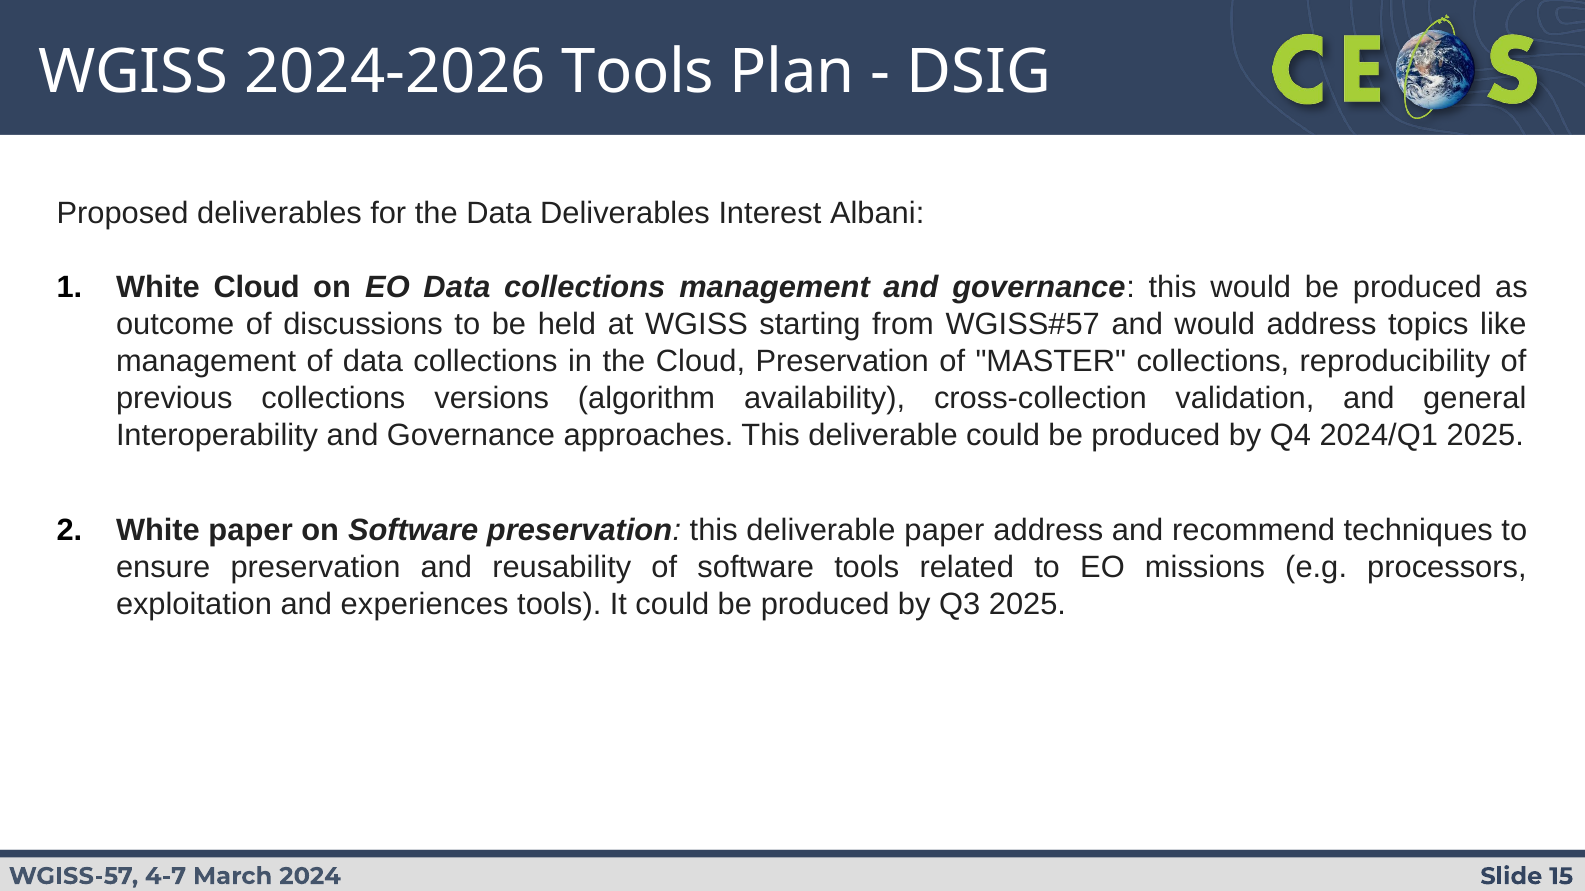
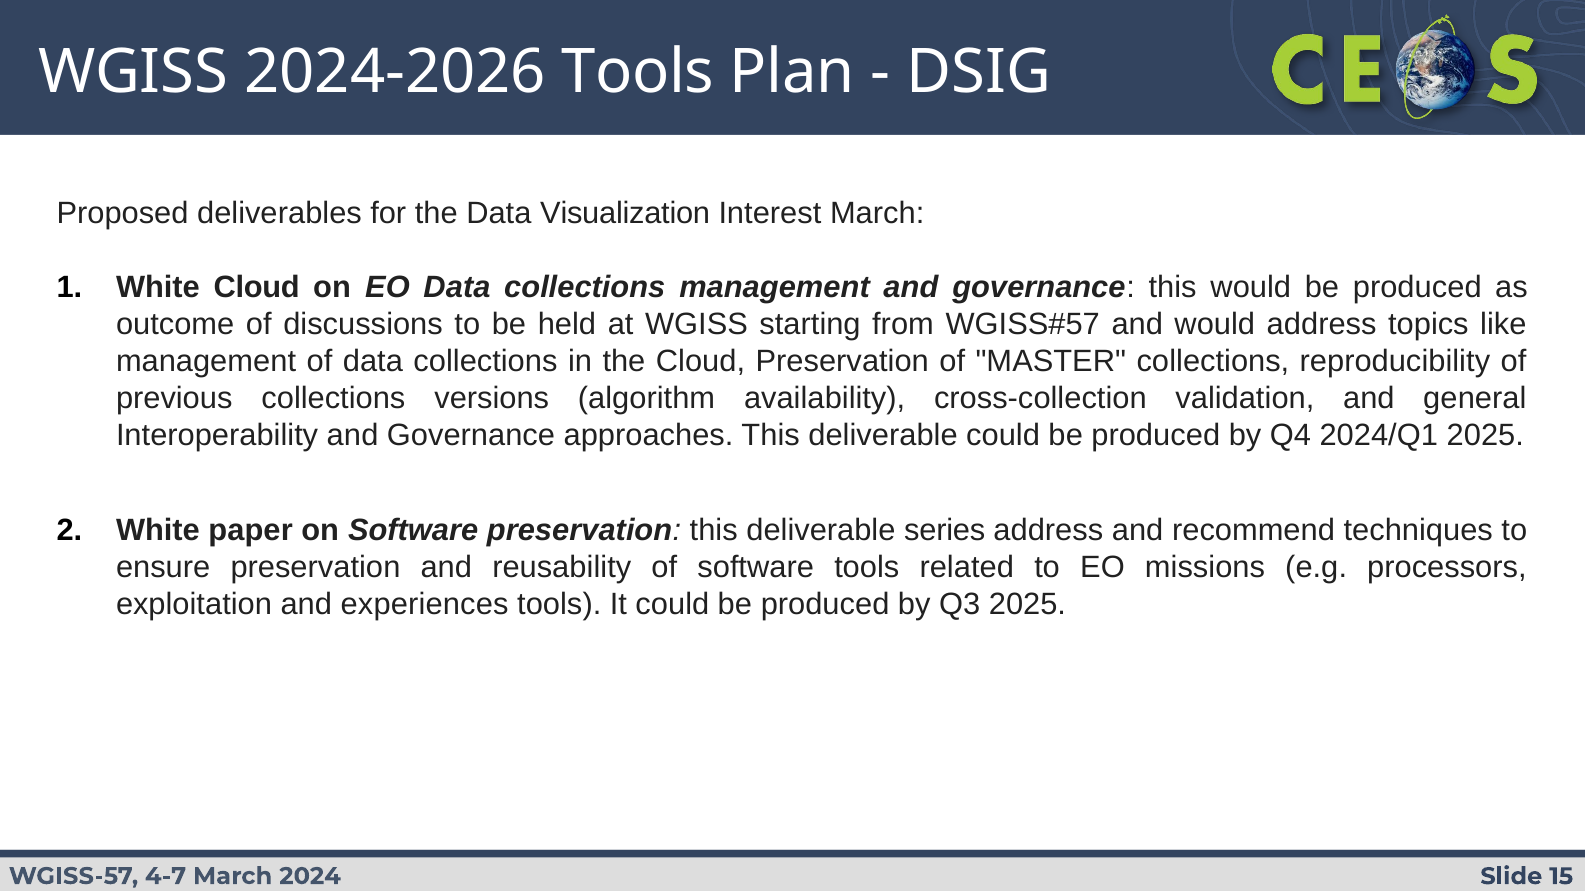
Data Deliverables: Deliverables -> Visualization (625, 214)
Interest Albani: Albani -> March (877, 214)
deliverable paper: paper -> series (945, 531)
